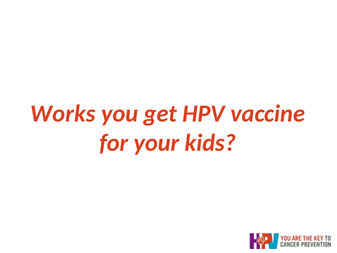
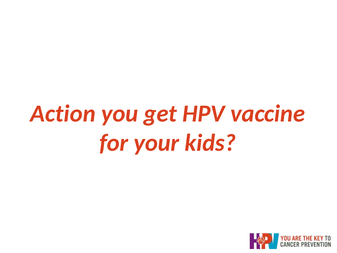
Works: Works -> Action (63, 113)
